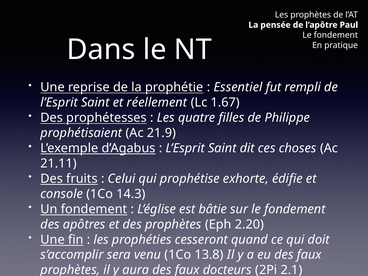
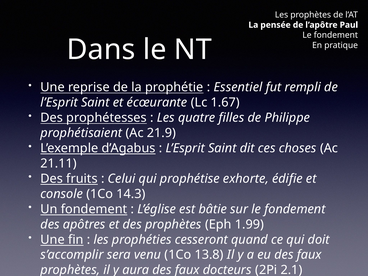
réellement: réellement -> écœurante (157, 102)
2.20: 2.20 -> 1.99 (249, 224)
